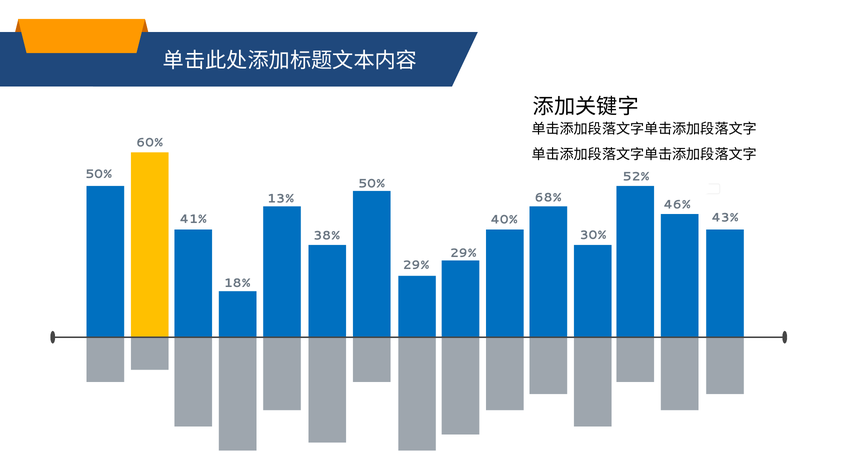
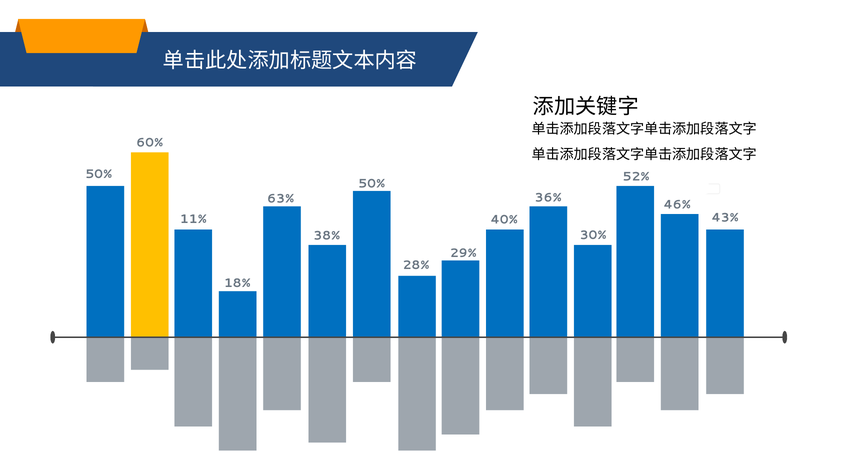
68%: 68% -> 36% (548, 198)
13%: 13% -> 63% (281, 199)
41%: 41% -> 11% (193, 220)
29%: 29% -> 28% (416, 265)
